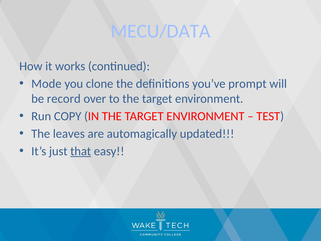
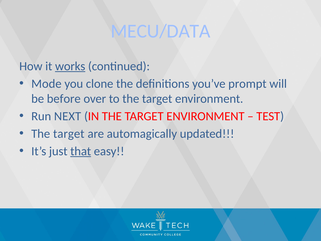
works underline: none -> present (70, 66)
record: record -> before (64, 99)
COPY: COPY -> NEXT (68, 116)
leaves: leaves -> target (69, 134)
